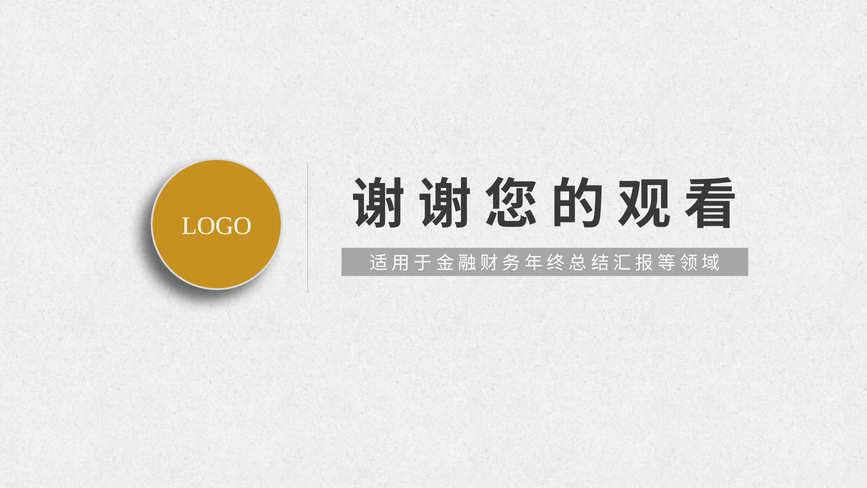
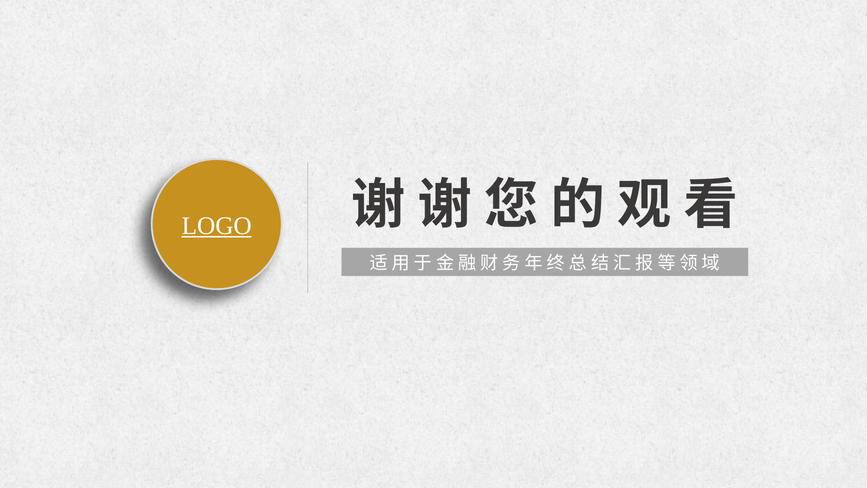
LOGO underline: none -> present (217, 226)
